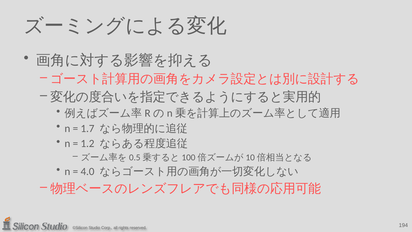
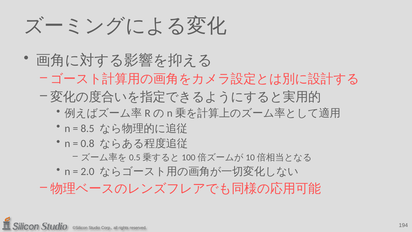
1.7: 1.7 -> 8.5 (88, 128)
1.2: 1.2 -> 0.8 (88, 144)
4.0: 4.0 -> 2.0 (88, 172)
